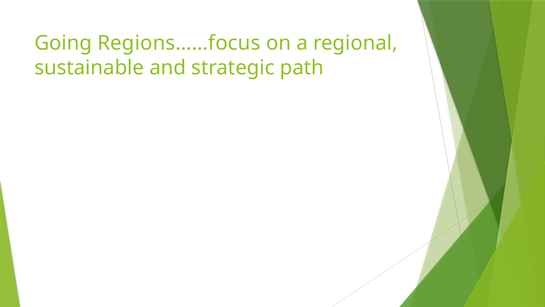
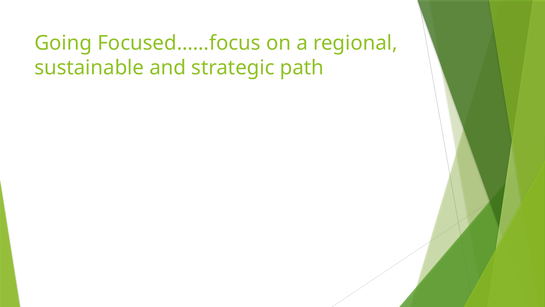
Regions……focus: Regions……focus -> Focused……focus (179, 43)
